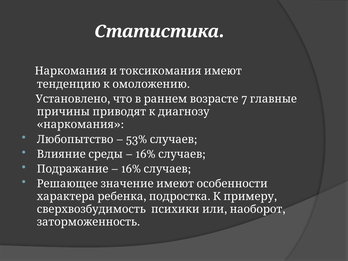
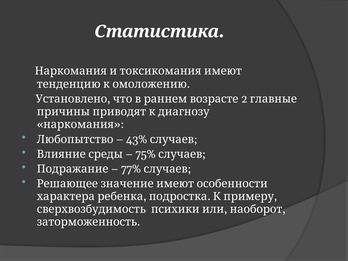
7: 7 -> 2 (244, 99)
53%: 53% -> 43% (137, 139)
16%: 16% -> 75% (146, 154)
16%: 16% -> 77% (131, 169)
